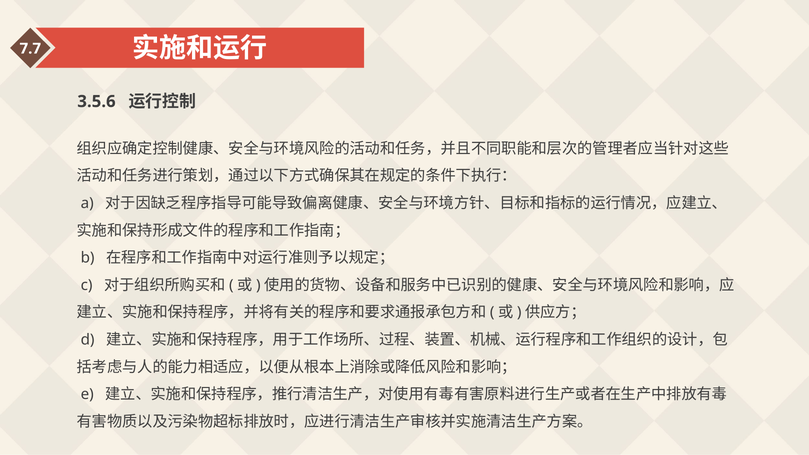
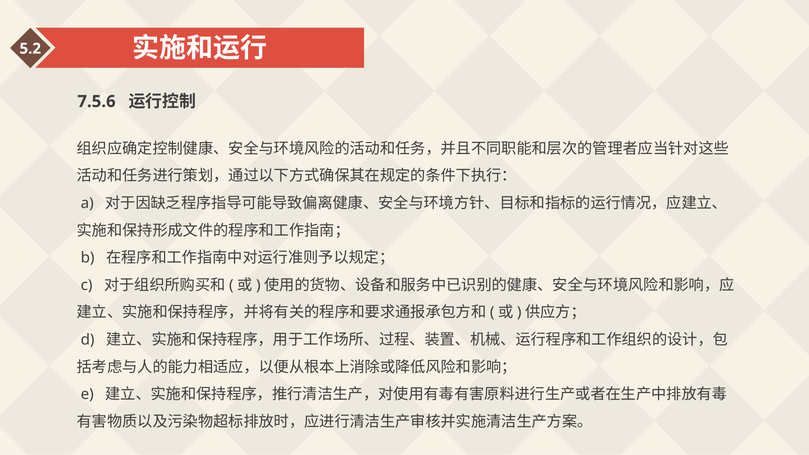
7.7: 7.7 -> 5.2 (30, 49)
3.5.6: 3.5.6 -> 7.5.6 (97, 101)
